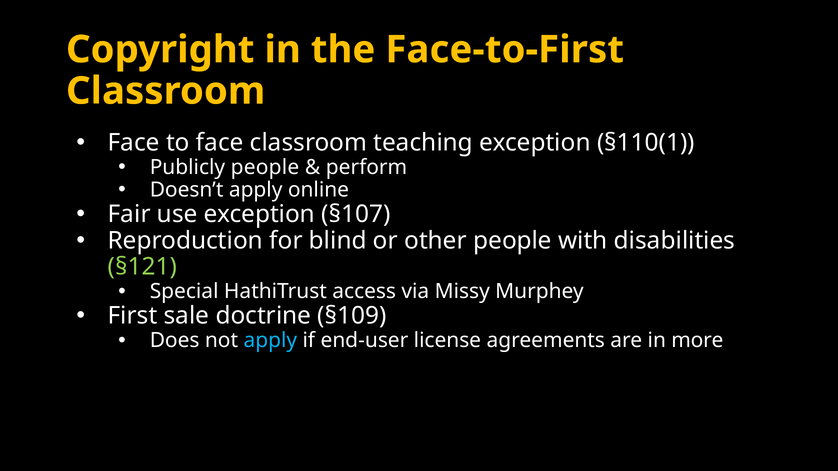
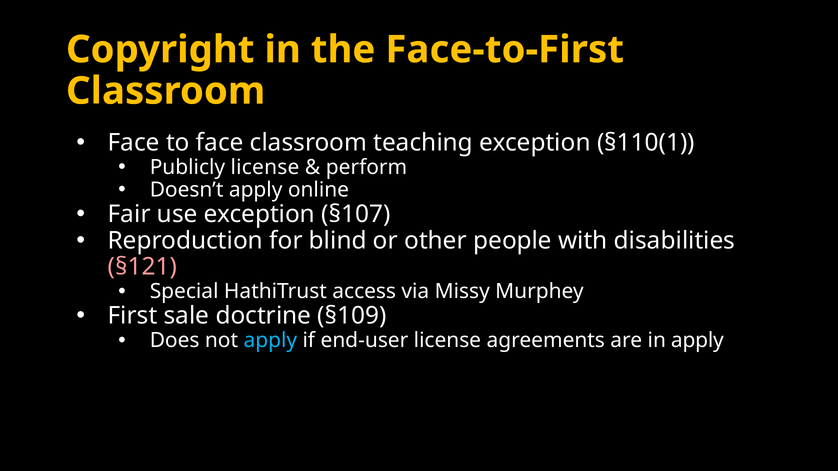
Publicly people: people -> license (265, 167)
§121 colour: light green -> pink (142, 267)
in more: more -> apply (697, 341)
